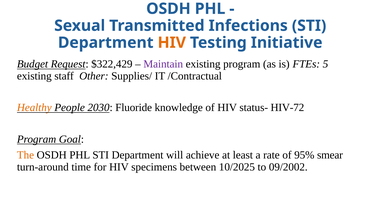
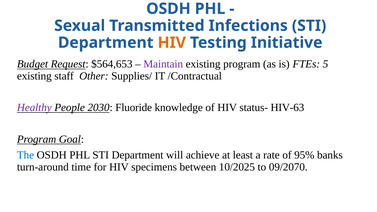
$322,429: $322,429 -> $564,653 (112, 64)
Healthy colour: orange -> purple (34, 108)
HIV-72: HIV-72 -> HIV-63 (287, 108)
The colour: orange -> blue (25, 155)
smear: smear -> banks (330, 155)
09/2002: 09/2002 -> 09/2070 (288, 167)
